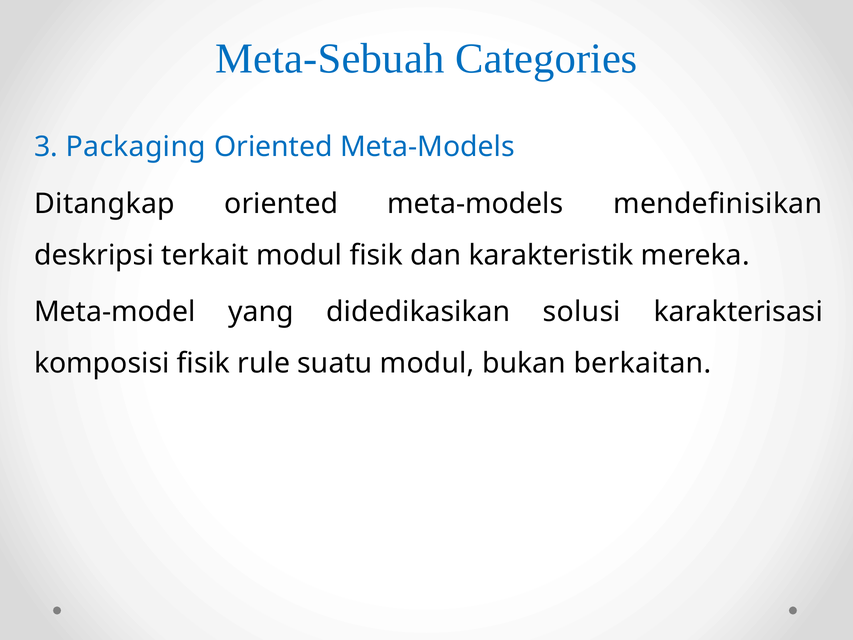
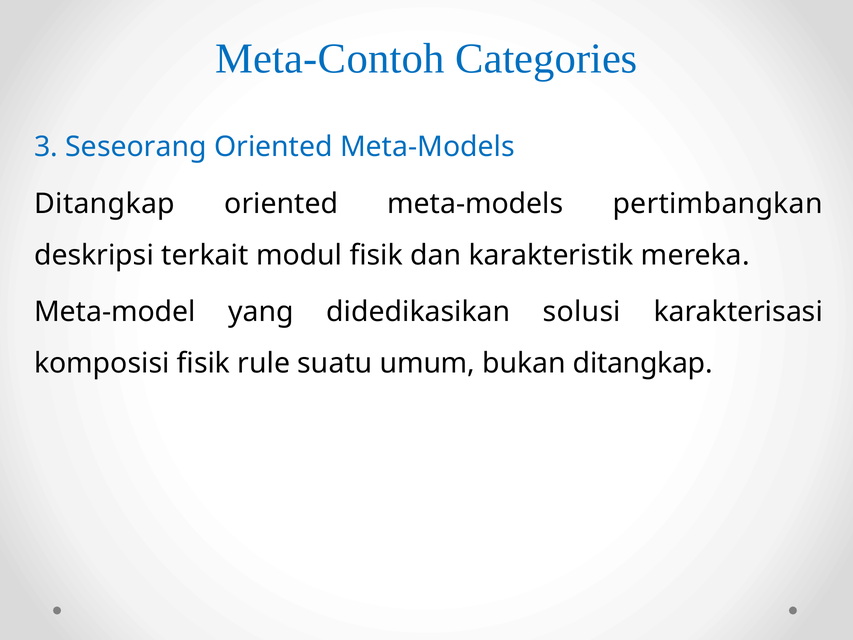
Meta-Sebuah: Meta-Sebuah -> Meta-Contoh (330, 58)
Packaging: Packaging -> Seseorang (136, 147)
mendefinisikan: mendefinisikan -> pertimbangkan (718, 204)
suatu modul: modul -> umum (427, 363)
bukan berkaitan: berkaitan -> ditangkap (643, 363)
